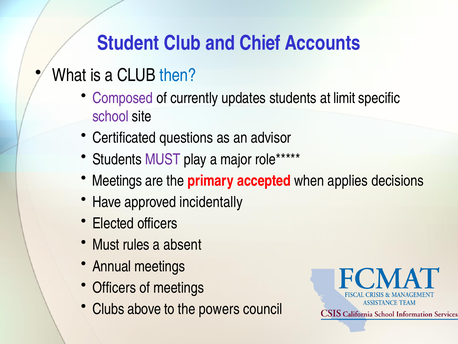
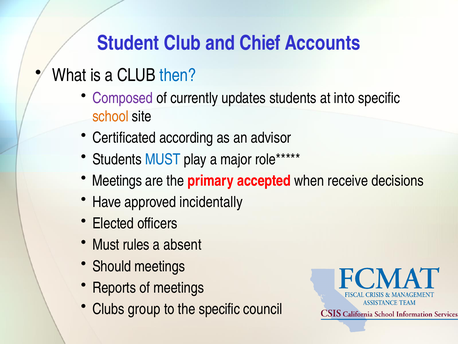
limit: limit -> into (344, 98)
school colour: purple -> orange (110, 116)
questions: questions -> according (186, 138)
MUST colour: purple -> blue (163, 159)
applies: applies -> receive (348, 180)
Annual: Annual -> Should (112, 266)
Officers: Officers -> Reports (114, 287)
above: above -> group (144, 309)
the powers: powers -> specific (219, 309)
